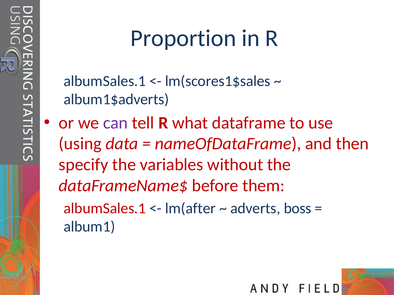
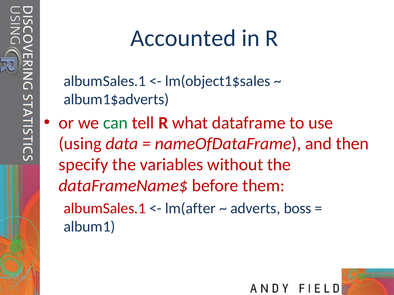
Proportion: Proportion -> Accounted (183, 38)
lm(scores1$sales: lm(scores1$sales -> lm(object1$sales (218, 81)
can colour: purple -> green (115, 123)
